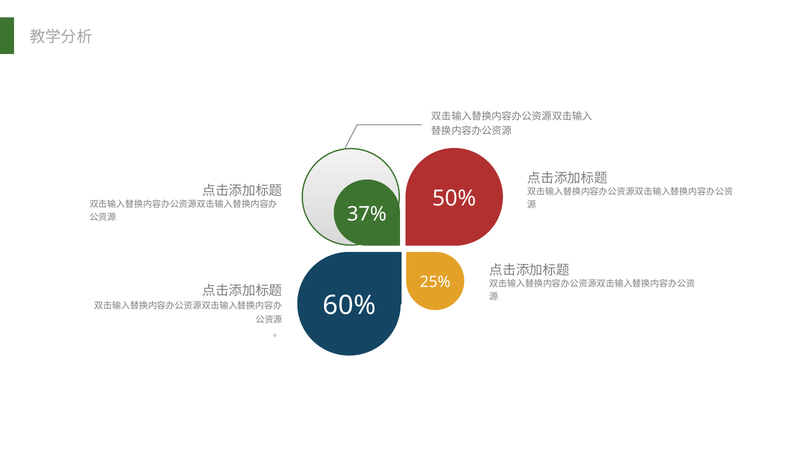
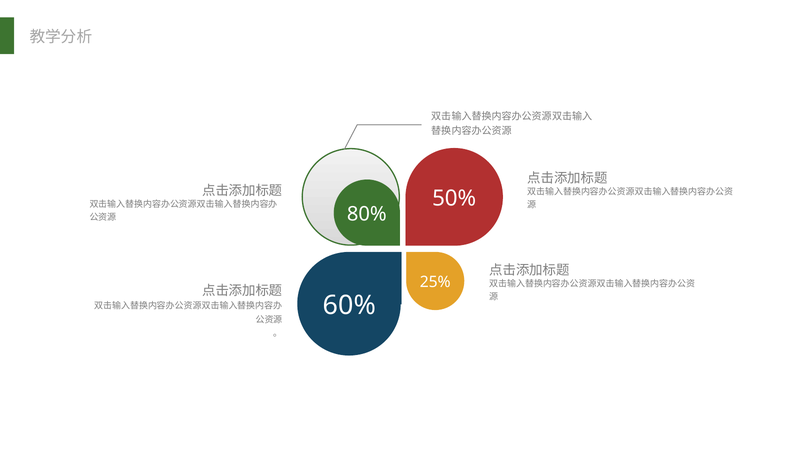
37%: 37% -> 80% (367, 214)
